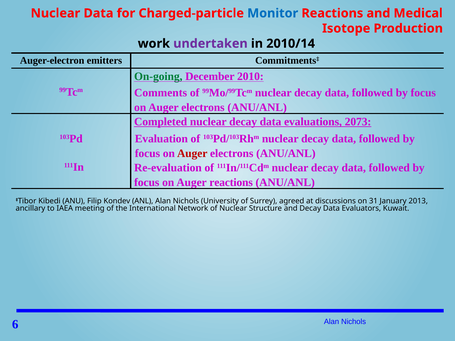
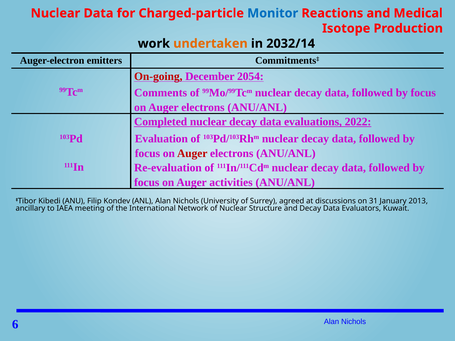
undertaken colour: purple -> orange (210, 44)
2010/14: 2010/14 -> 2032/14 (291, 44)
On-going colour: green -> red (158, 77)
2010: 2010 -> 2054 (250, 77)
2073: 2073 -> 2022 (358, 122)
Auger reactions: reactions -> activities (231, 182)
